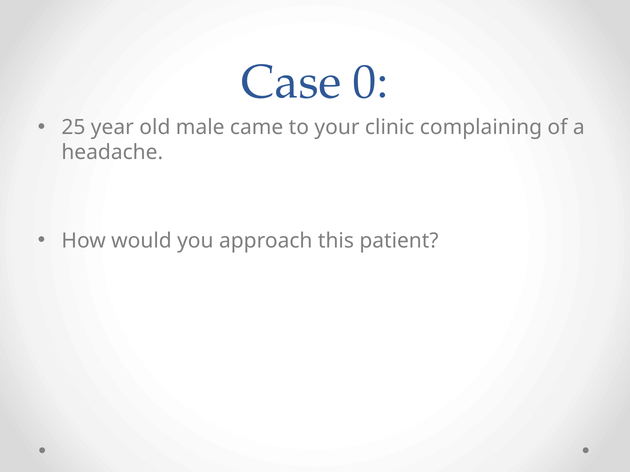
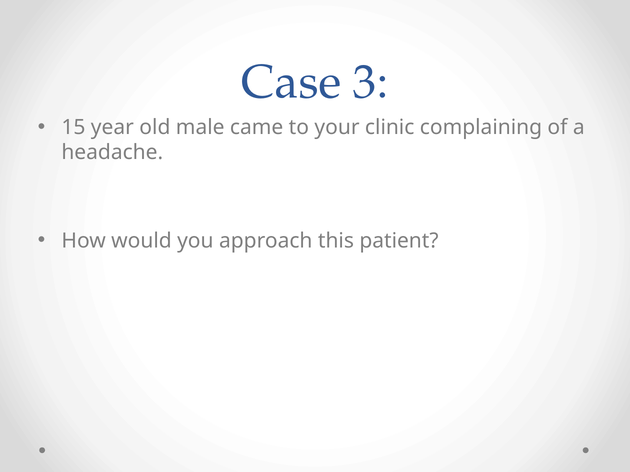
0: 0 -> 3 (371, 82)
25: 25 -> 15 (73, 127)
